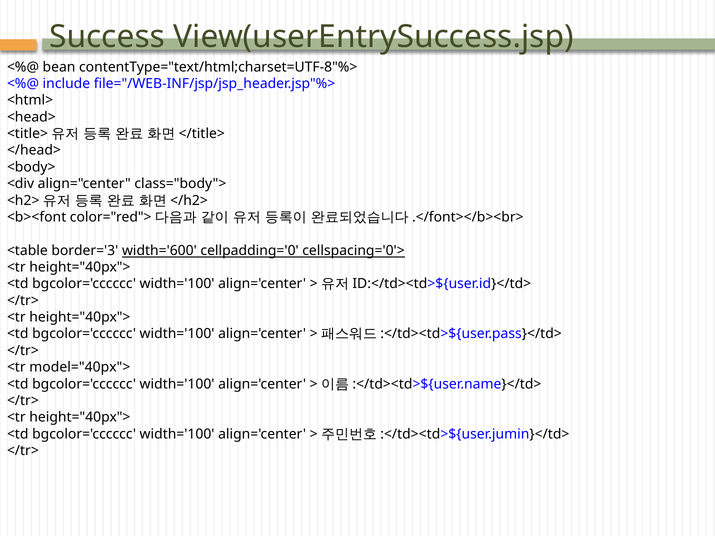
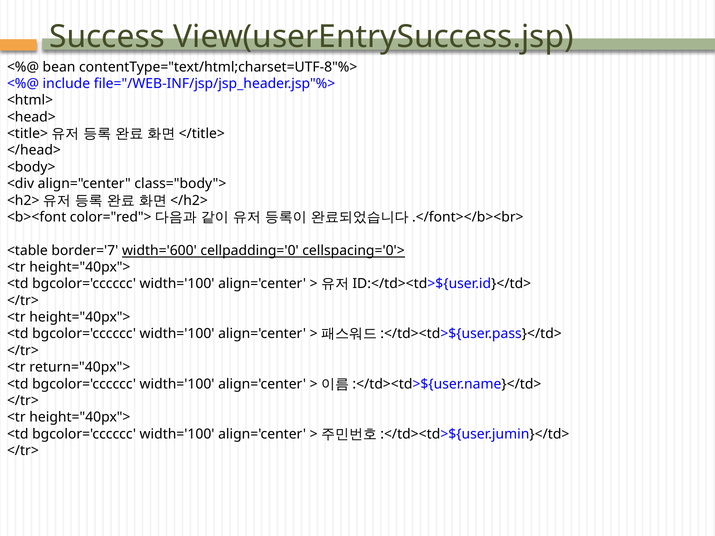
border='3: border='3 -> border='7 (85, 251)
model="40px">: model="40px"> -> return="40px"> (80, 367)
